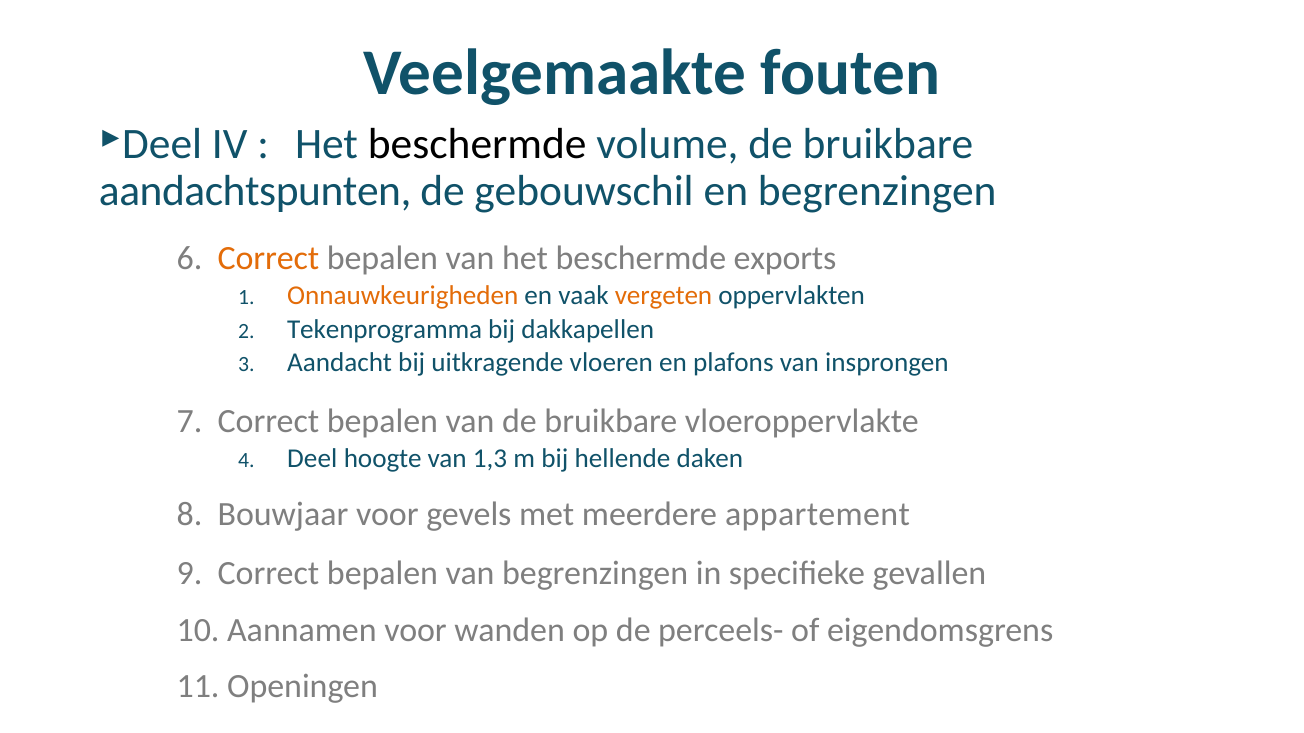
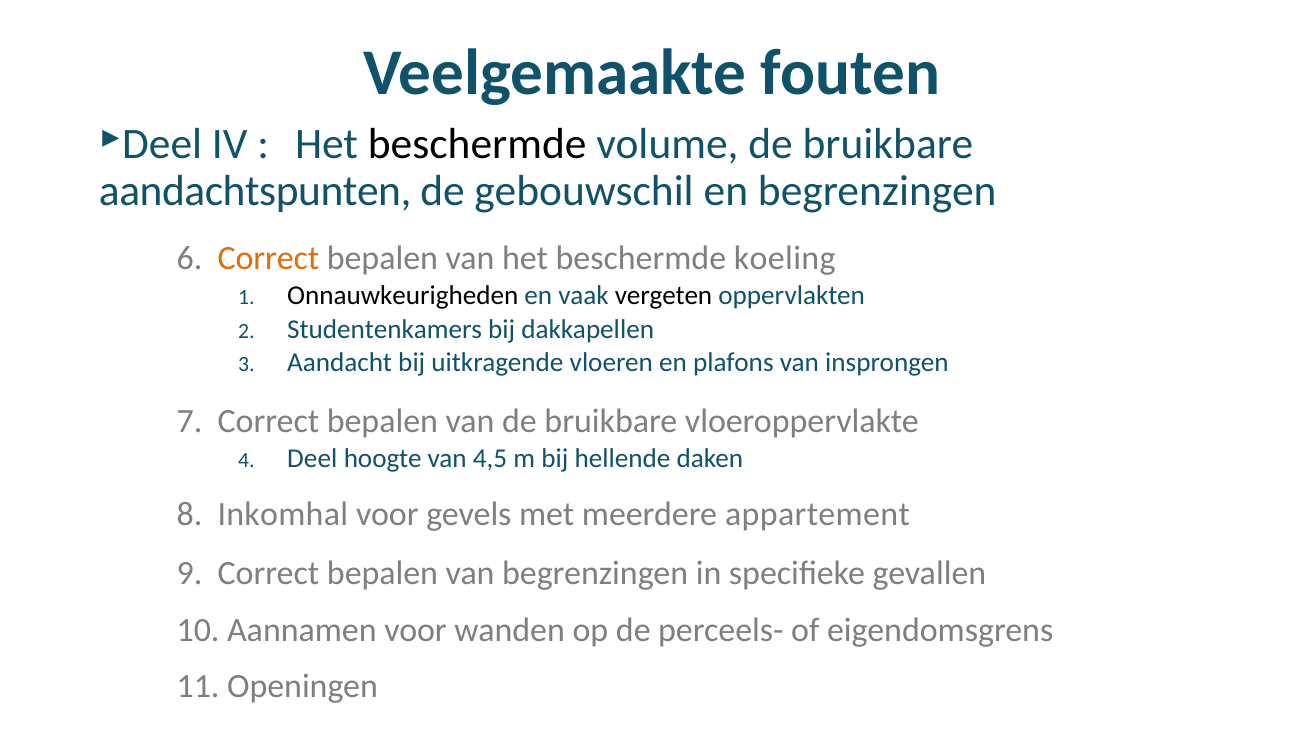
exports: exports -> koeling (785, 259)
Onnauwkeurigheden colour: orange -> black (403, 296)
vergeten colour: orange -> black (664, 296)
Tekenprogramma: Tekenprogramma -> Studentenkamers (385, 329)
1,3: 1,3 -> 4,5 (490, 459)
Bouwjaar: Bouwjaar -> Inkomhal (283, 515)
